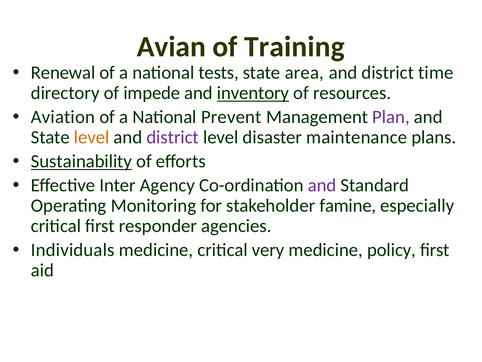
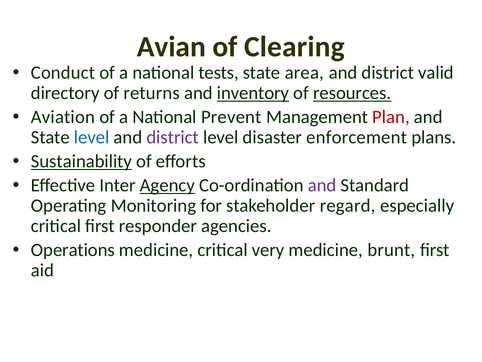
Training: Training -> Clearing (294, 47)
Renewal: Renewal -> Conduct (63, 73)
time: time -> valid (436, 73)
impede: impede -> returns (152, 93)
resources underline: none -> present (352, 93)
Plan colour: purple -> red (391, 117)
level colour: orange -> blue (92, 137)
maintenance: maintenance -> enforcement (357, 137)
Agency underline: none -> present (167, 185)
famine: famine -> regard (348, 205)
Individuals: Individuals -> Operations (73, 250)
policy: policy -> brunt (391, 250)
